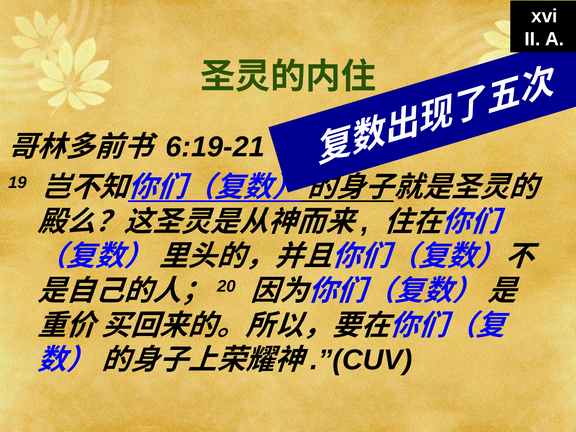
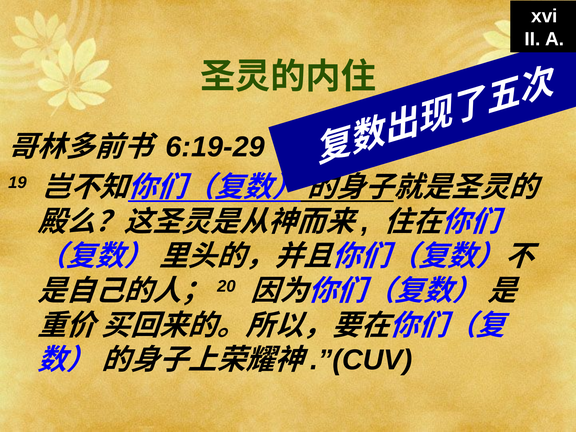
6:19-21: 6:19-21 -> 6:19-29 (215, 147)
